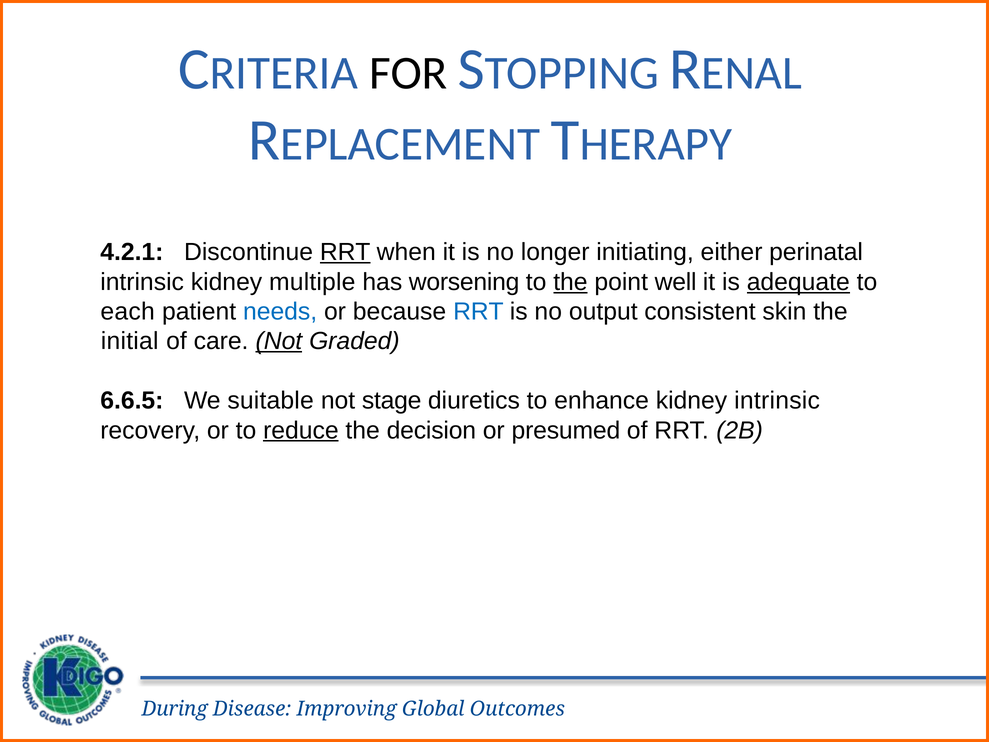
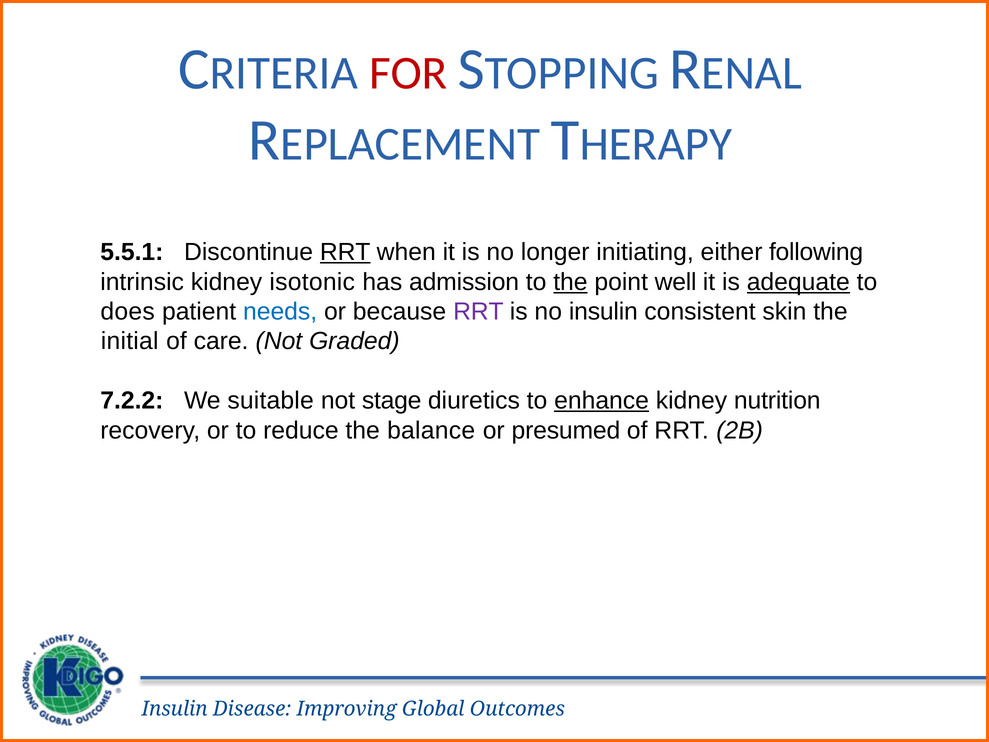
FOR colour: black -> red (408, 73)
4.2.1: 4.2.1 -> 5.5.1 (132, 252)
perinatal: perinatal -> following (816, 252)
multiple: multiple -> isotonic (312, 282)
worsening: worsening -> admission (464, 282)
each: each -> does (128, 312)
RRT colour: blue -> purple (478, 312)
no output: output -> insulin (603, 312)
Not underline: present -> none (279, 341)
6.6.5: 6.6.5 -> 7.2.2 (132, 401)
enhance underline: none -> present (602, 401)
kidney intrinsic: intrinsic -> nutrition (777, 401)
reduce underline: present -> none (301, 430)
decision: decision -> balance (431, 430)
During: During -> Insulin (175, 709)
